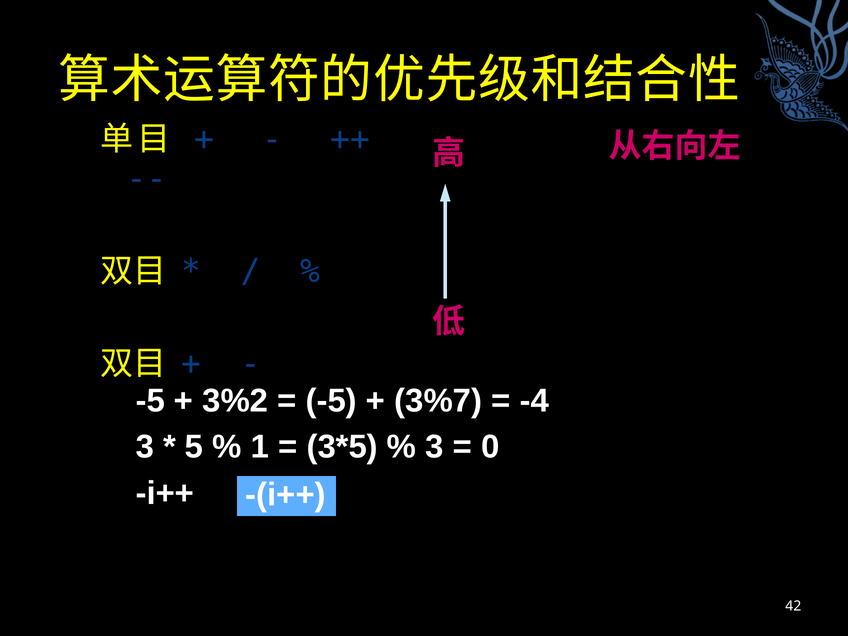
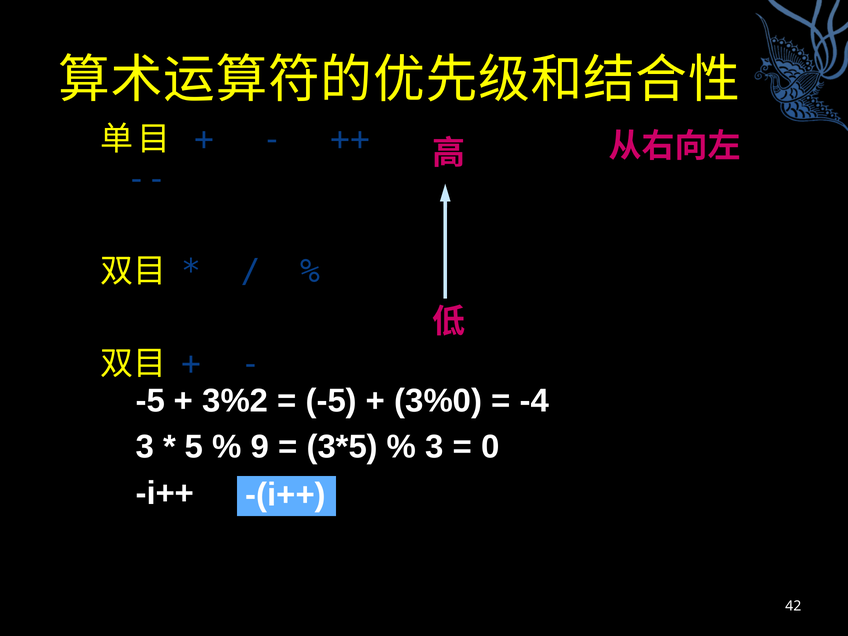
3%7: 3%7 -> 3%0 (438, 401)
1: 1 -> 9 (260, 447)
